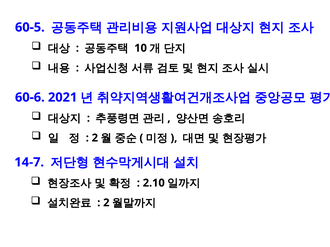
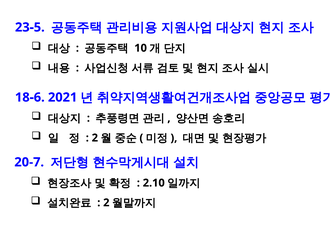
60-5: 60-5 -> 23-5 (30, 27)
60-6: 60-6 -> 18-6 (30, 98)
14-7: 14-7 -> 20-7 (29, 163)
